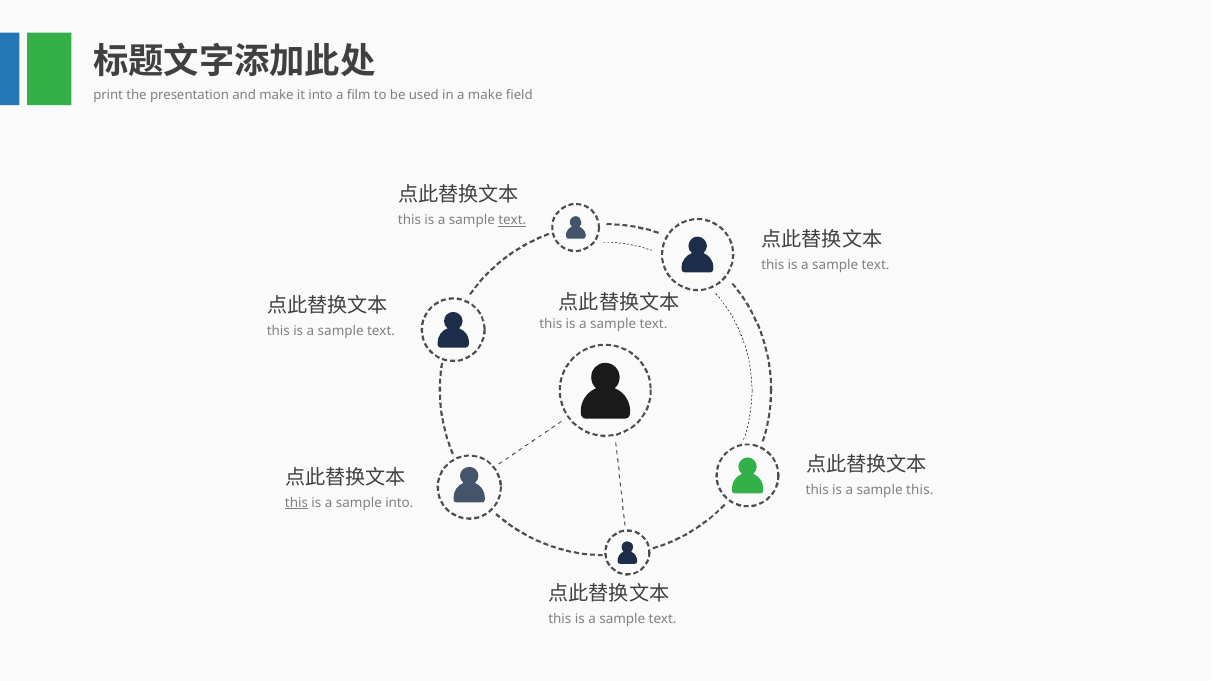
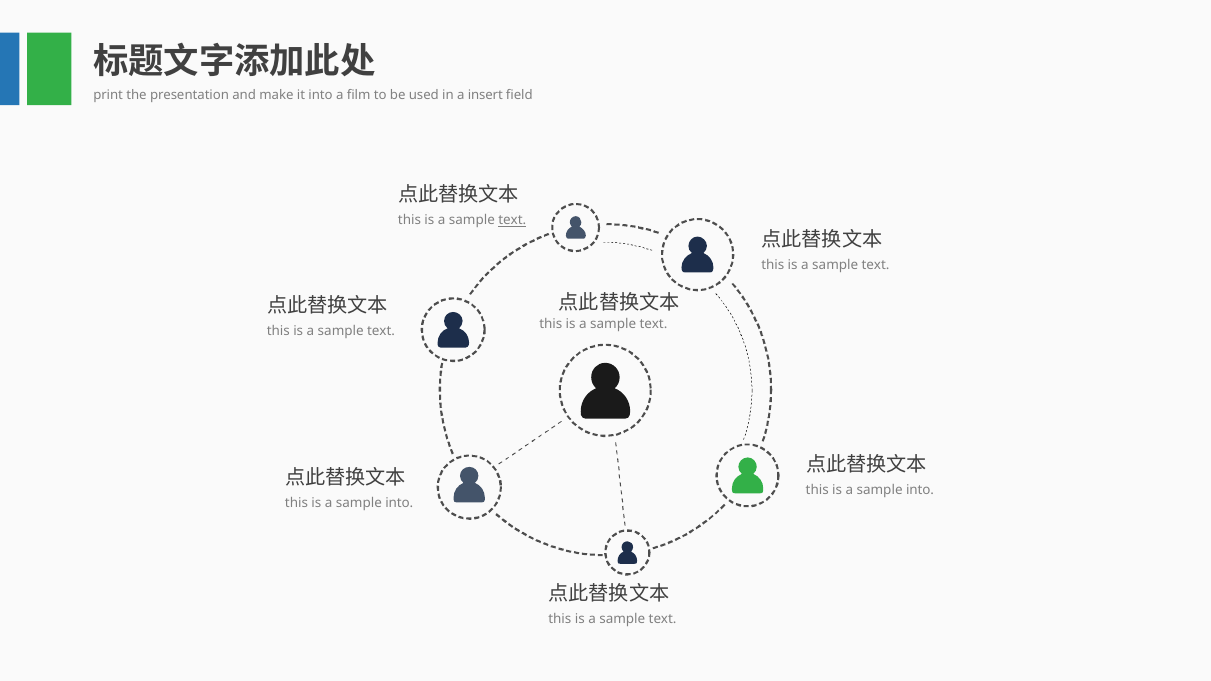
a make: make -> insert (485, 95)
this: this -> into (920, 490)
this underline: present -> none (297, 503)
